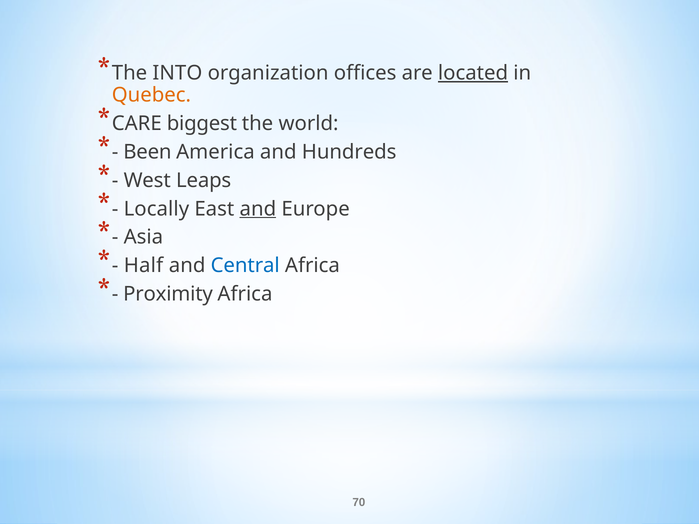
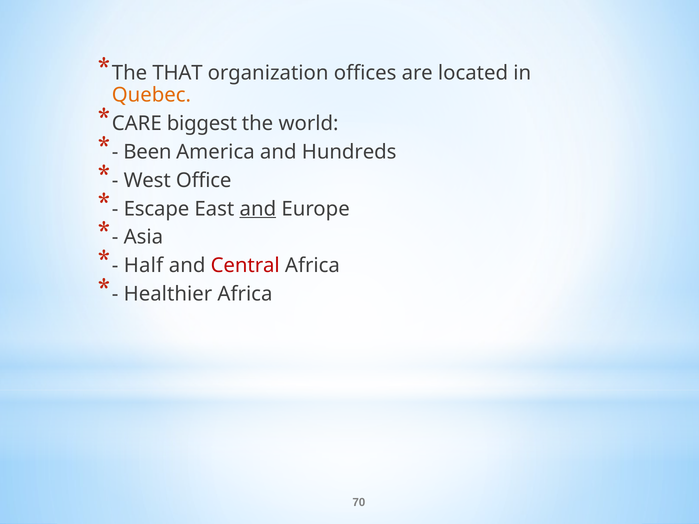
INTO: INTO -> THAT (178, 73)
located underline: present -> none (473, 73)
Leaps: Leaps -> Office (204, 180)
Locally: Locally -> Escape (156, 209)
Central colour: blue -> red (245, 266)
Proximity: Proximity -> Healthier (168, 294)
